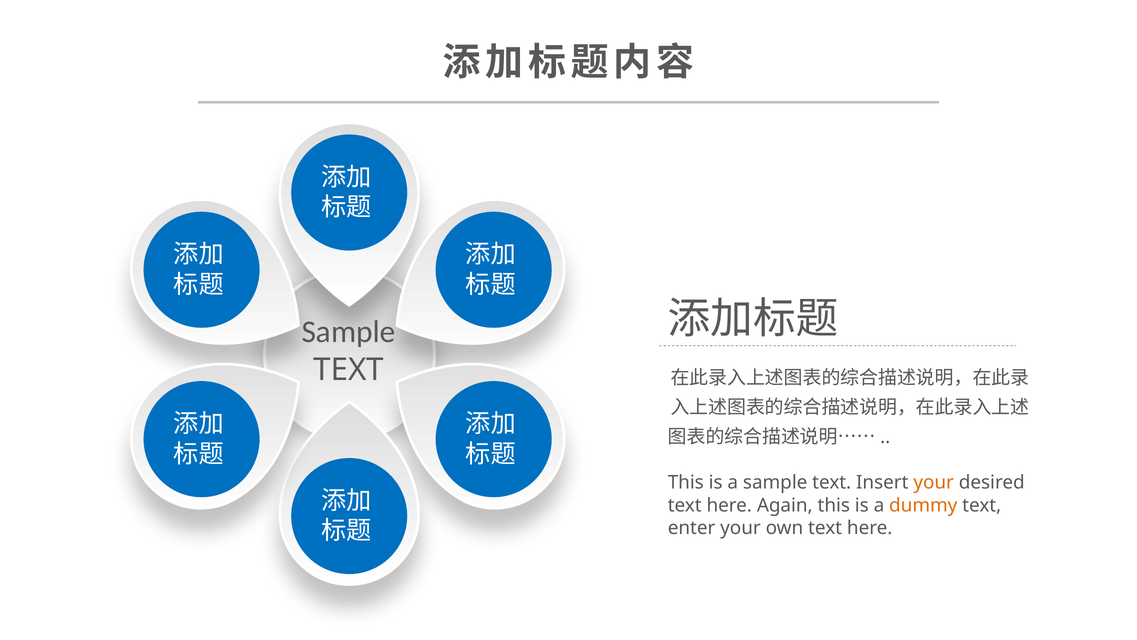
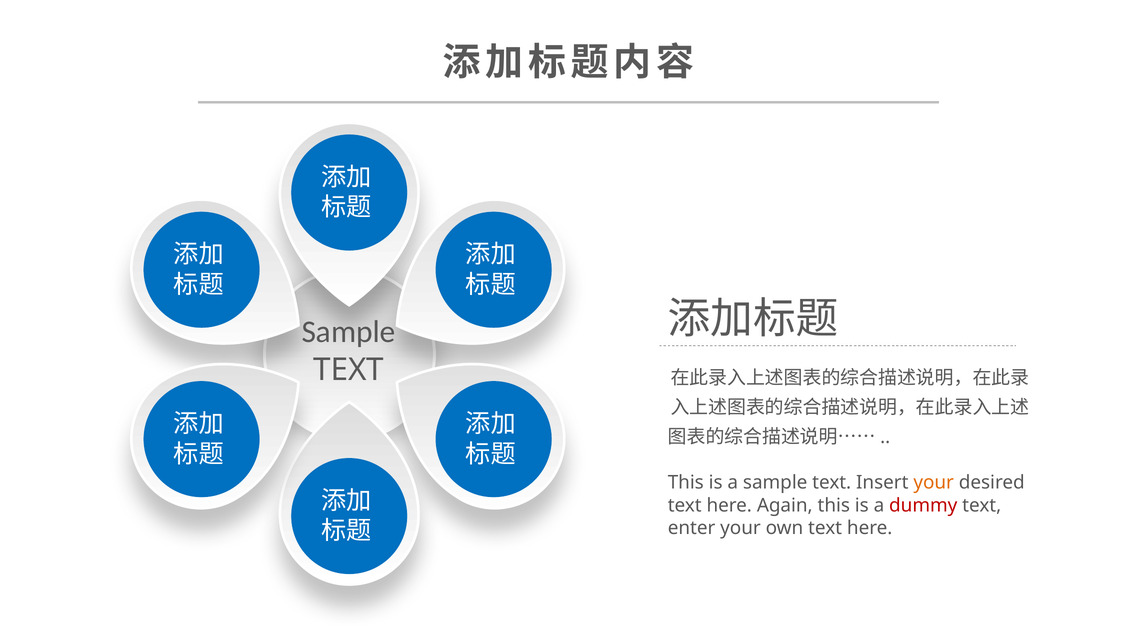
dummy colour: orange -> red (923, 505)
